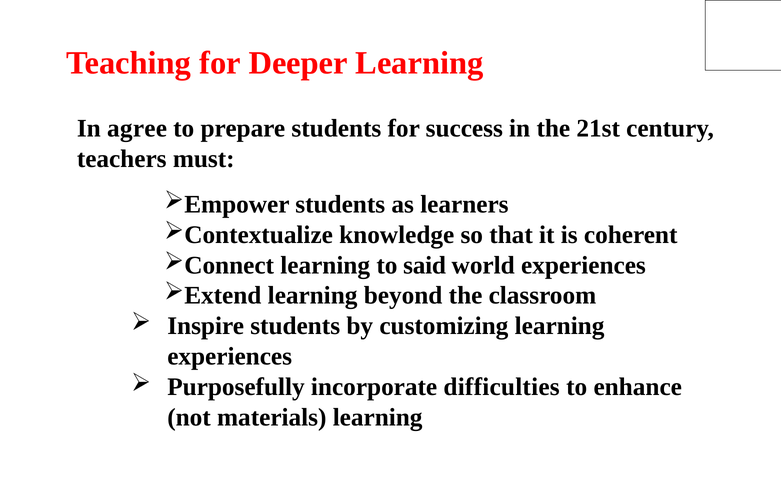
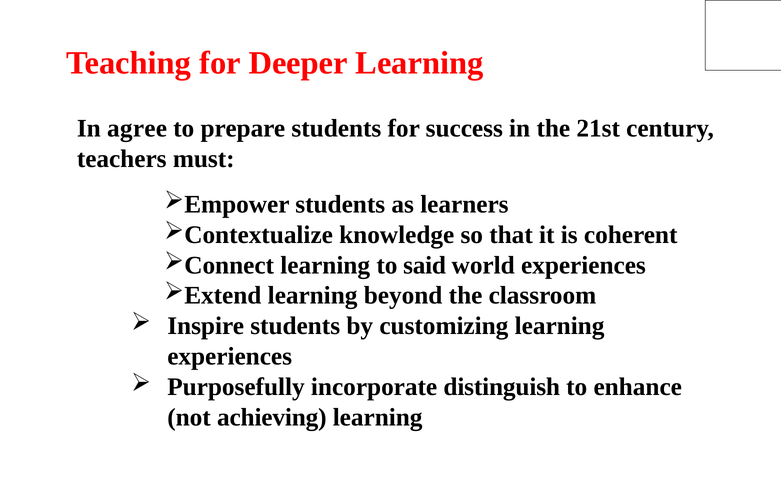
difficulties: difficulties -> distinguish (502, 387)
materials: materials -> achieving (272, 417)
